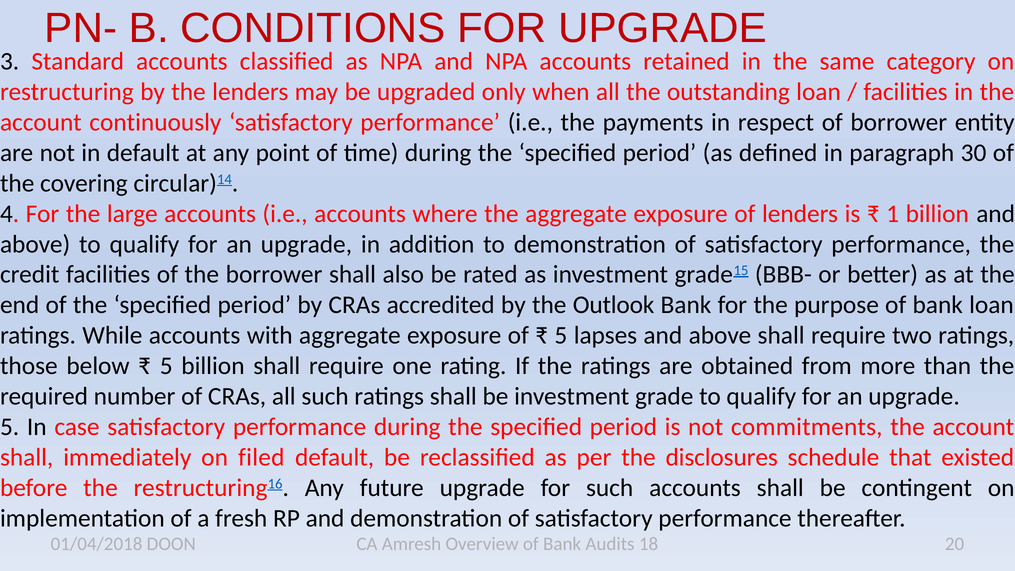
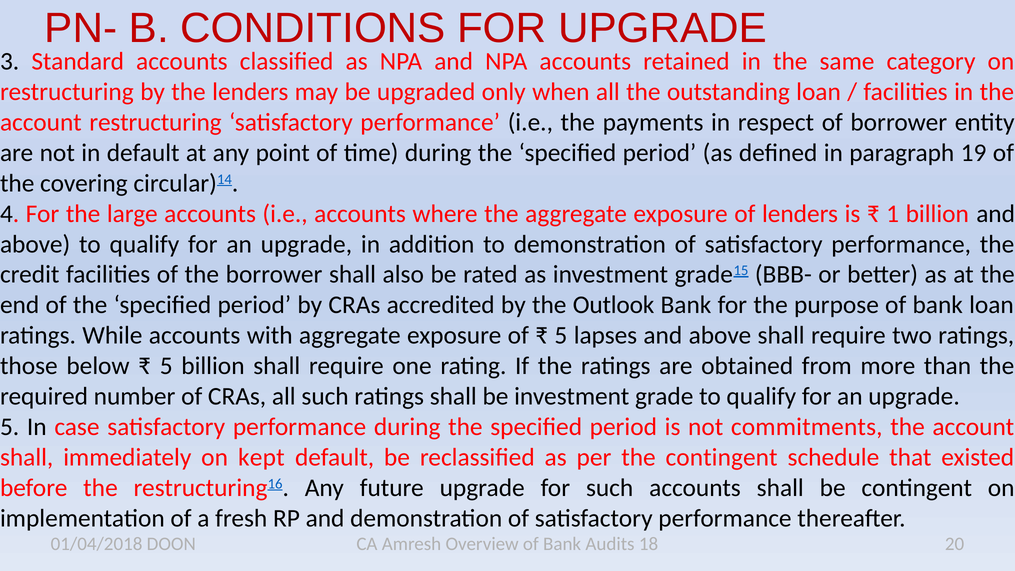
account continuously: continuously -> restructuring (155, 122)
30: 30 -> 19 (974, 153)
filed: filed -> kept (261, 457)
the disclosures: disclosures -> contingent (722, 457)
